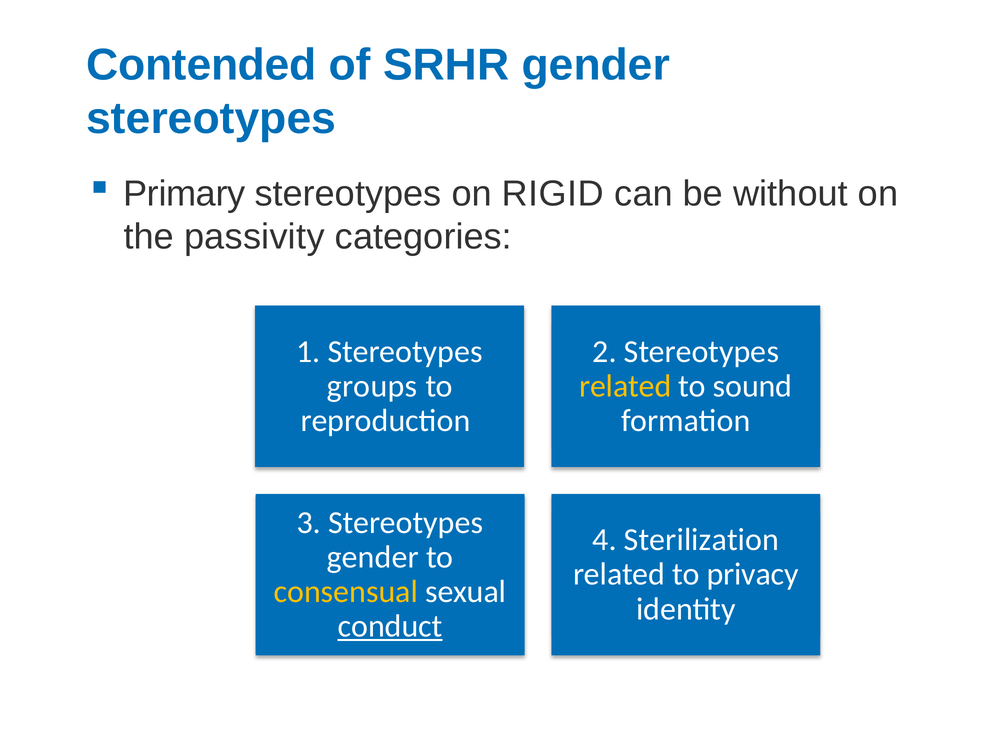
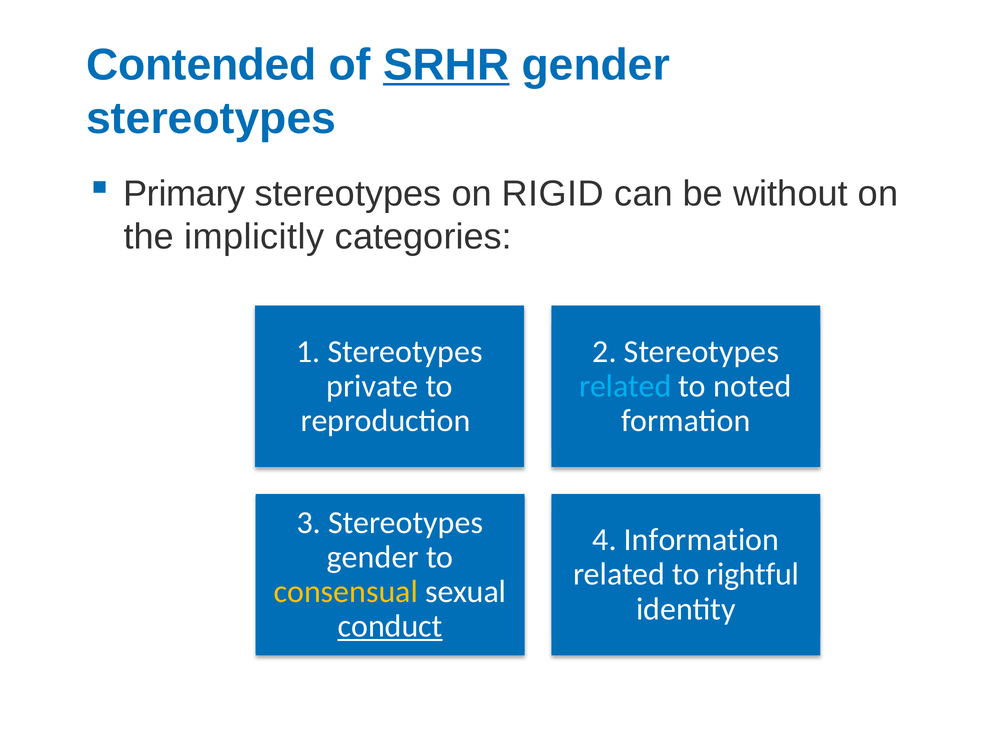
SRHR underline: none -> present (446, 65)
passivity: passivity -> implicitly (254, 237)
groups: groups -> private (372, 386)
related colour: yellow -> light blue (625, 386)
sound: sound -> noted (752, 386)
Sterilization: Sterilization -> Information (701, 539)
privacy: privacy -> rightful (753, 574)
